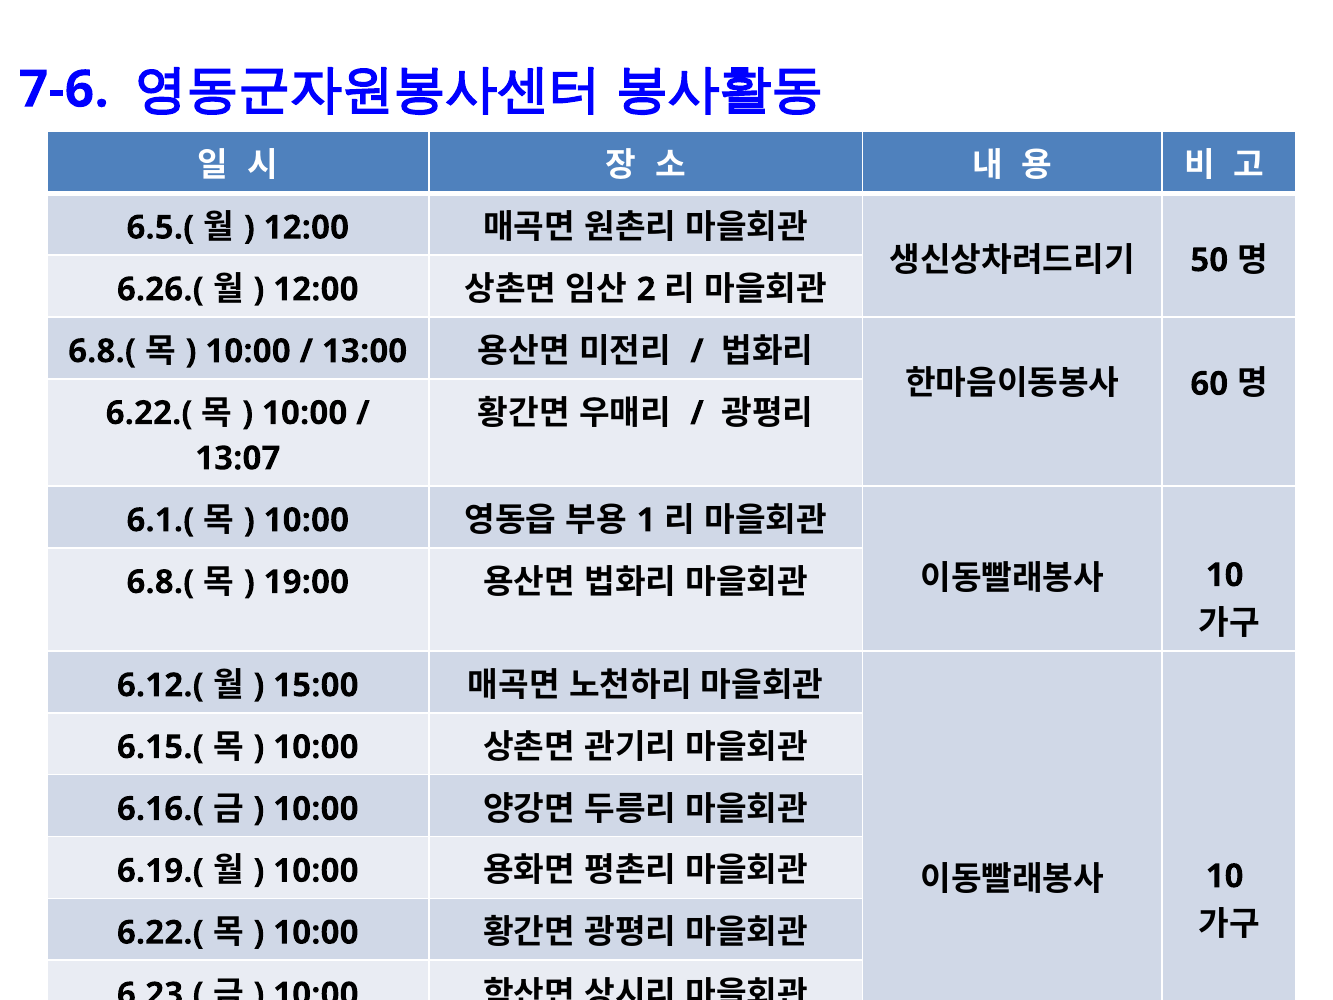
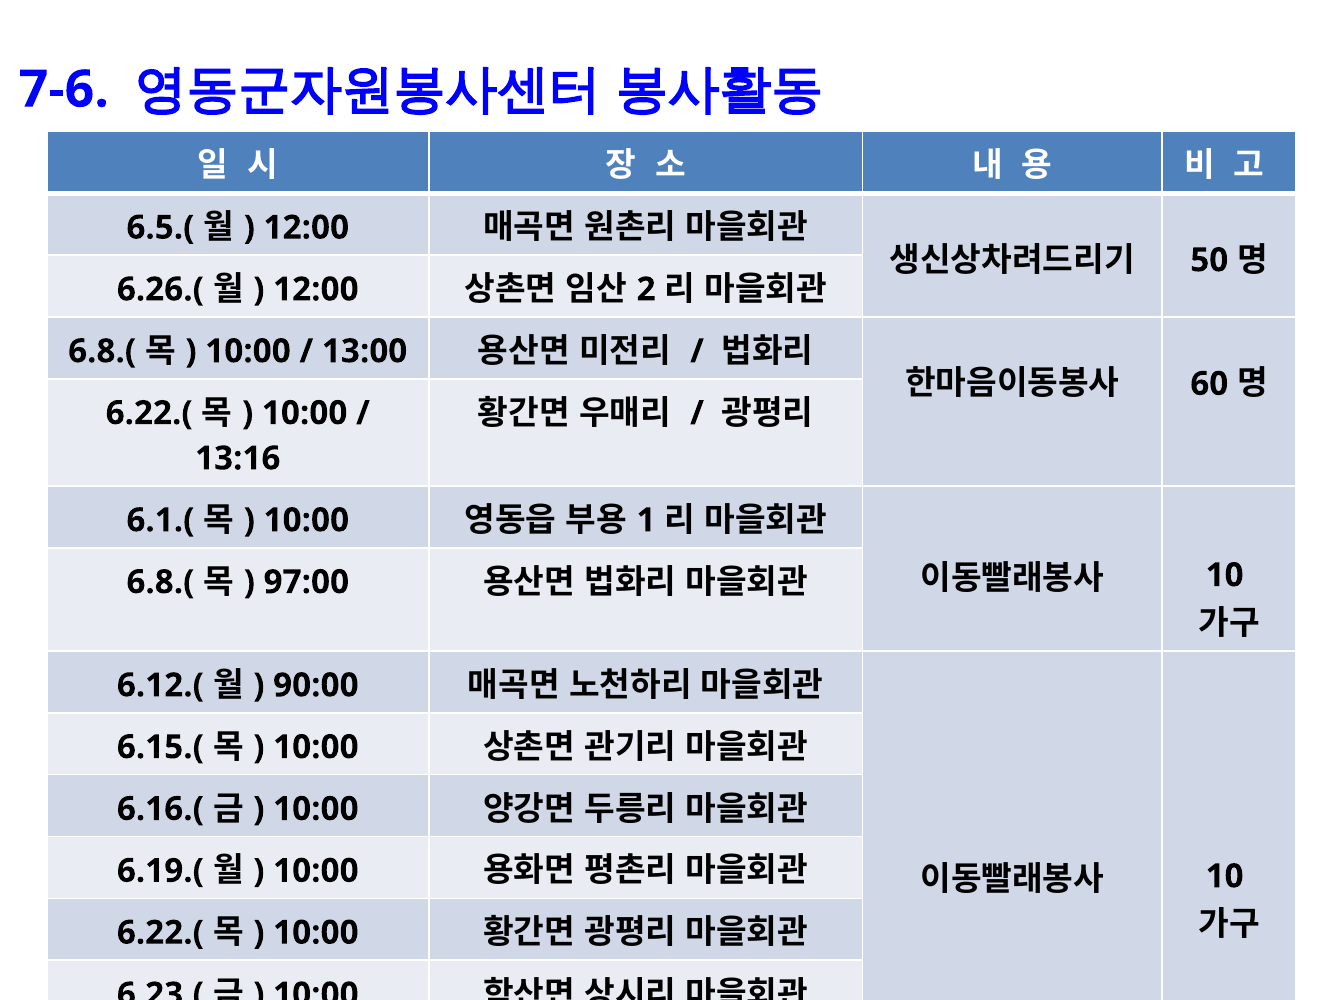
13:07: 13:07 -> 13:16 (238, 458)
19:00: 19:00 -> 97:00 (306, 582)
15:00: 15:00 -> 90:00 (316, 685)
